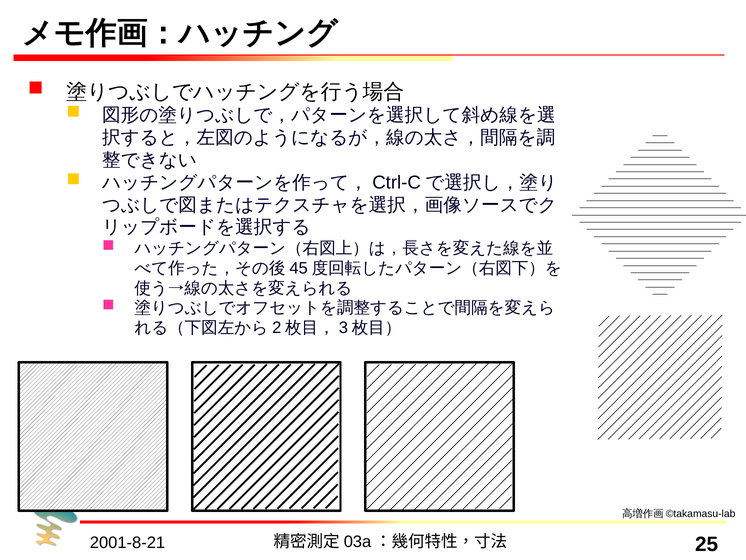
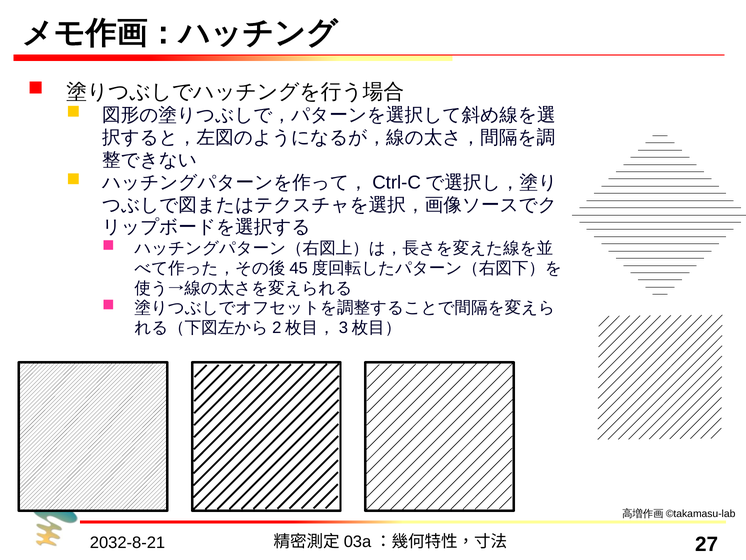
2001-8-21: 2001-8-21 -> 2032-8-21 (128, 542)
25: 25 -> 27 (707, 544)
